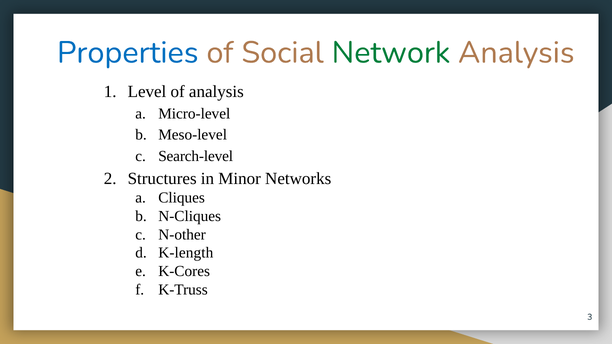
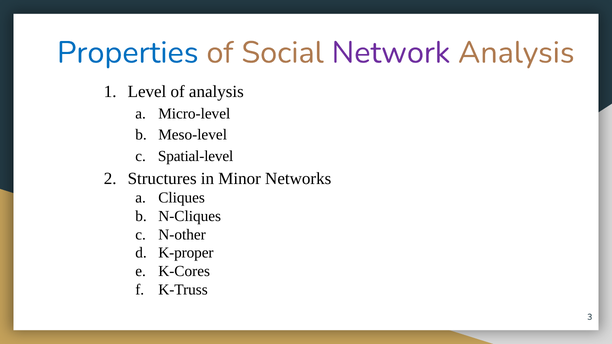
Network colour: green -> purple (391, 53)
Search-level: Search-level -> Spatial-level (196, 156)
K-length: K-length -> K-proper (186, 253)
